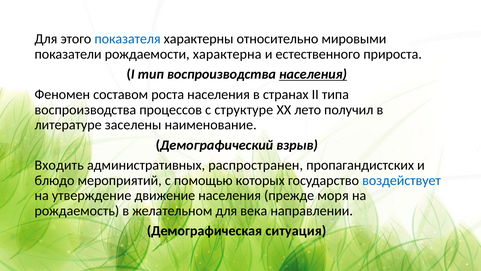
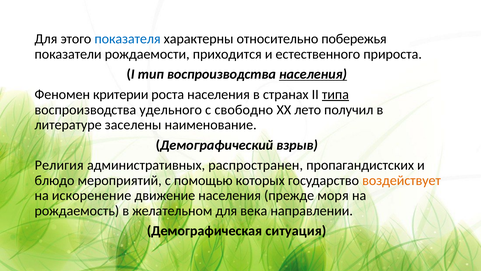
мировыми: мировыми -> побережья (354, 39)
характерна: характерна -> приходится (227, 54)
составом: составом -> критерии (121, 94)
типа underline: none -> present (335, 94)
процессов: процессов -> удельного (171, 110)
структуре: структуре -> свободно (244, 110)
Входить: Входить -> Религия (59, 165)
воздействует colour: blue -> orange (402, 180)
утверждение: утверждение -> искоренение (92, 195)
